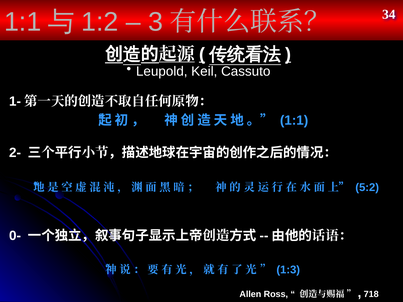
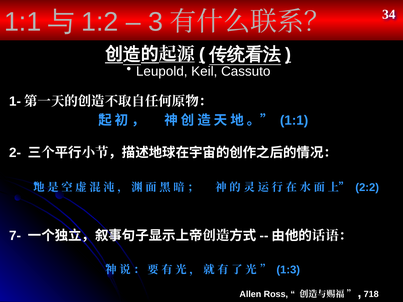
5:2: 5:2 -> 2:2 (367, 188)
0-: 0- -> 7- (15, 236)
